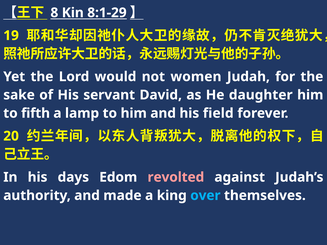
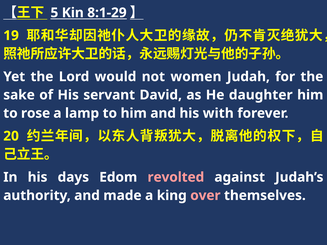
8: 8 -> 5 (54, 13)
fifth: fifth -> rose (36, 113)
field: field -> with (218, 113)
over colour: light blue -> pink (205, 196)
